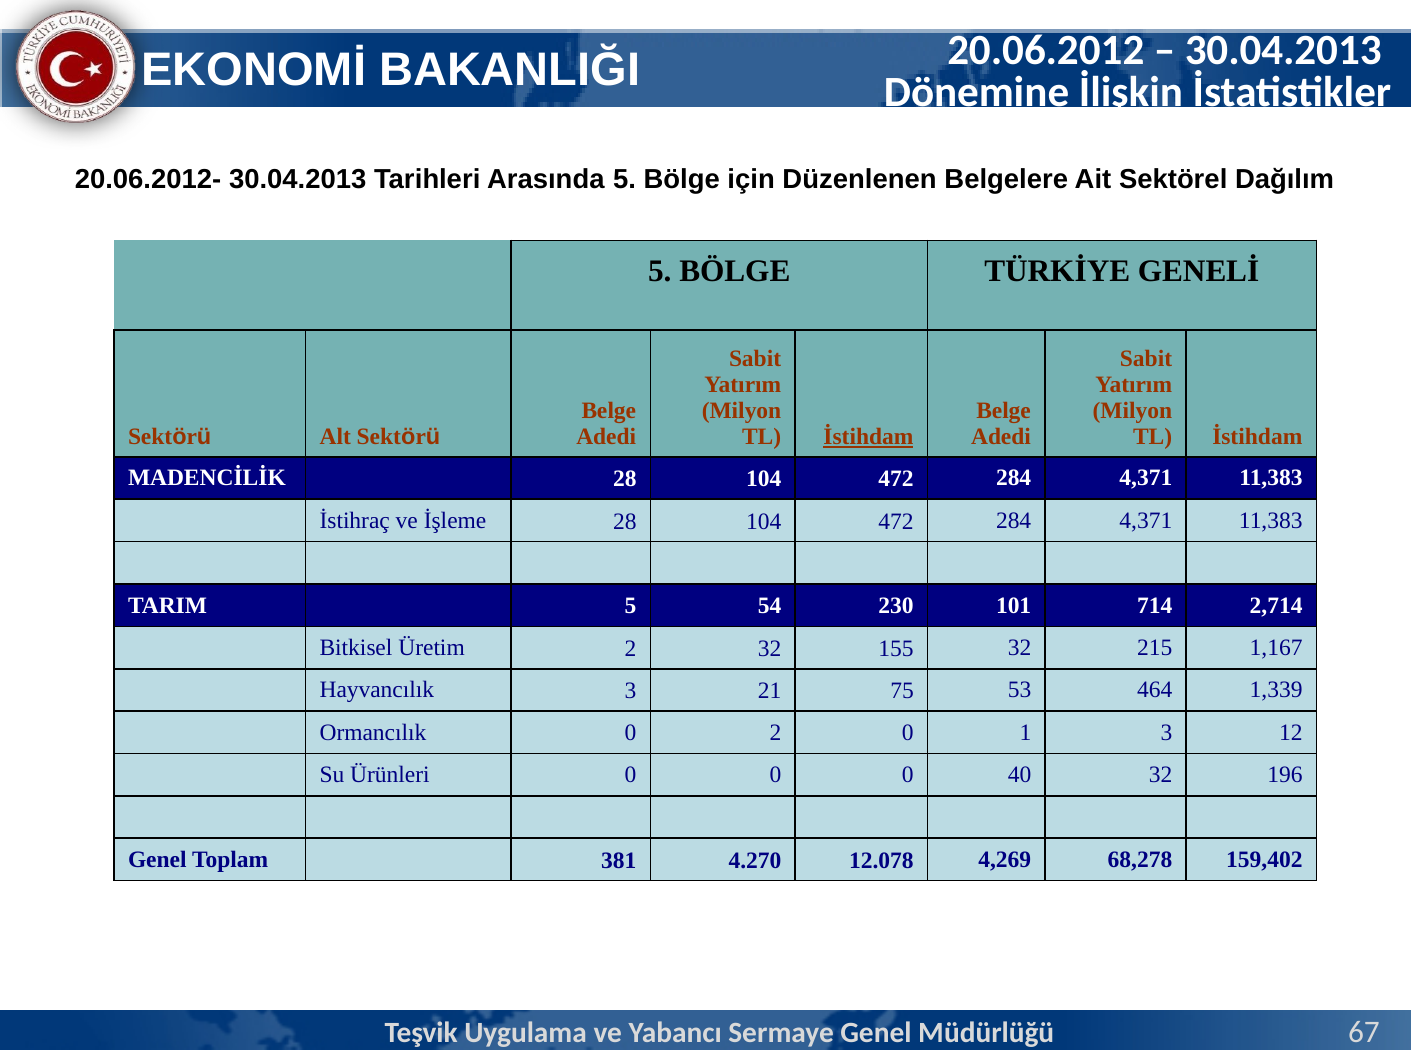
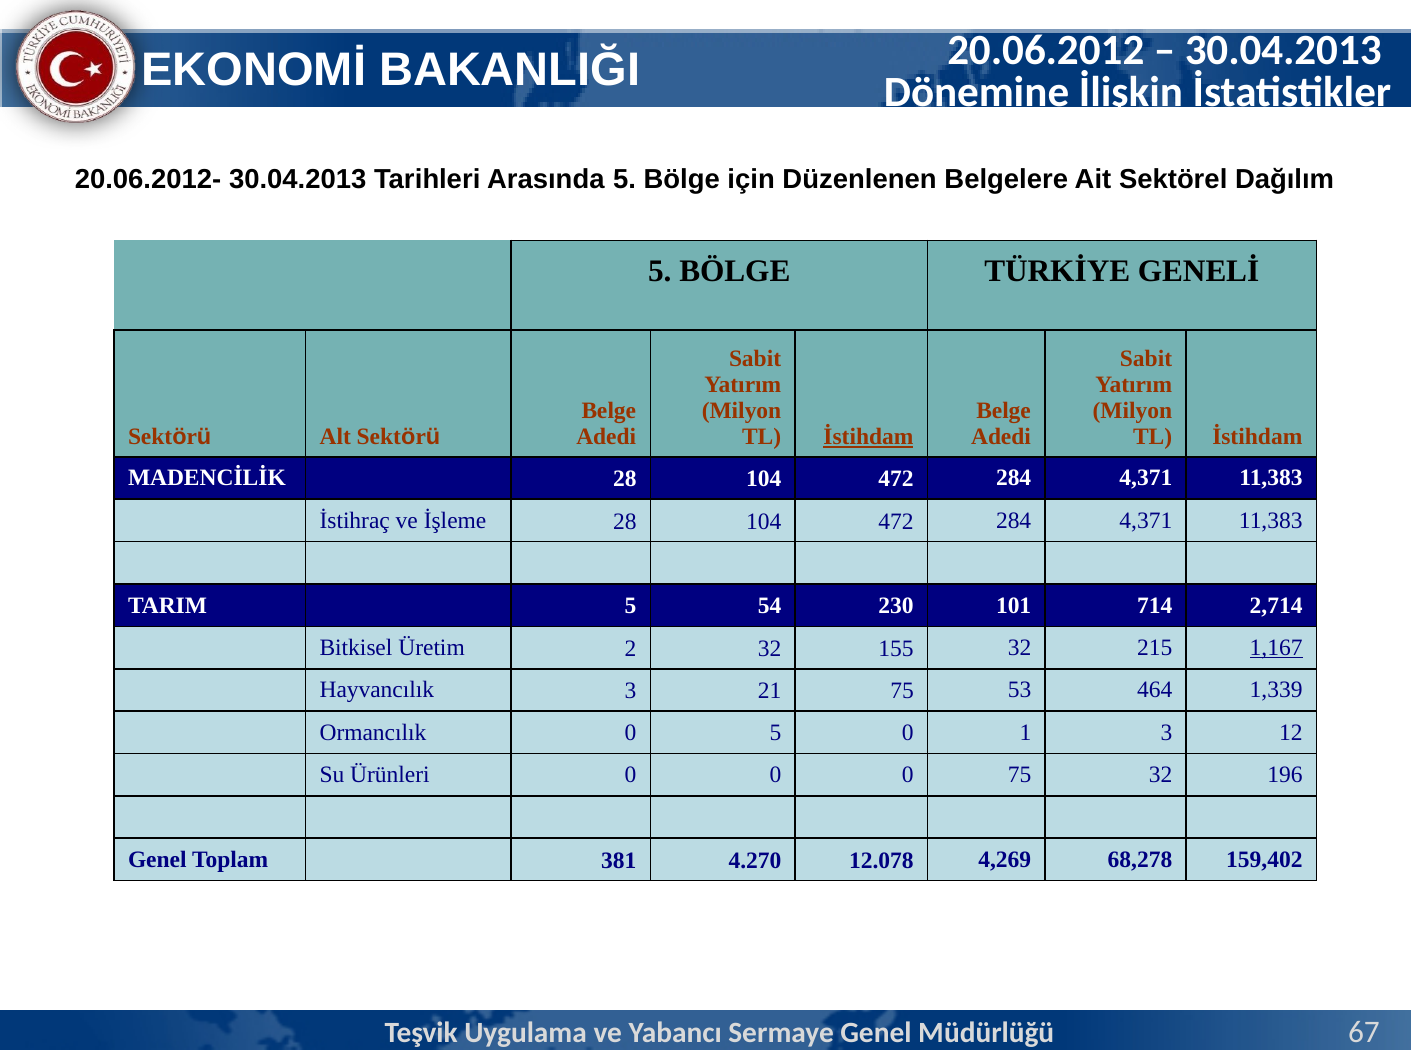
1,167 underline: none -> present (1276, 648)
0 2: 2 -> 5 (776, 733)
0 40: 40 -> 75 (1020, 775)
